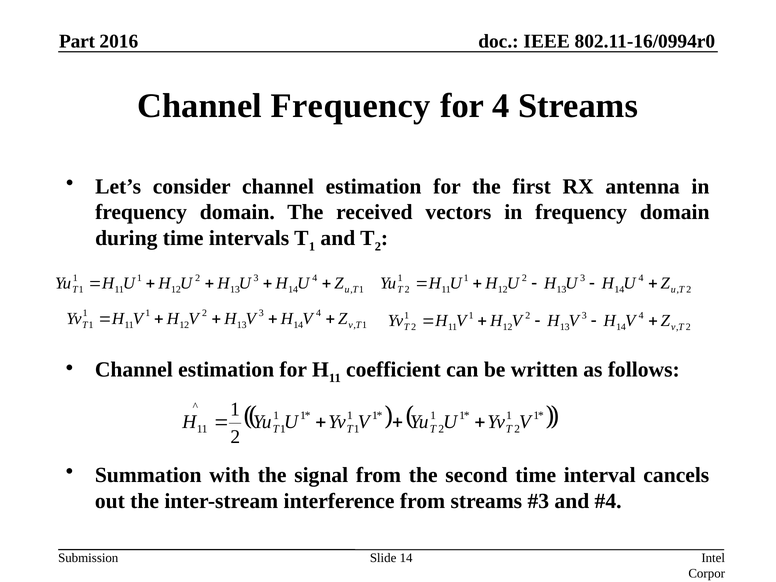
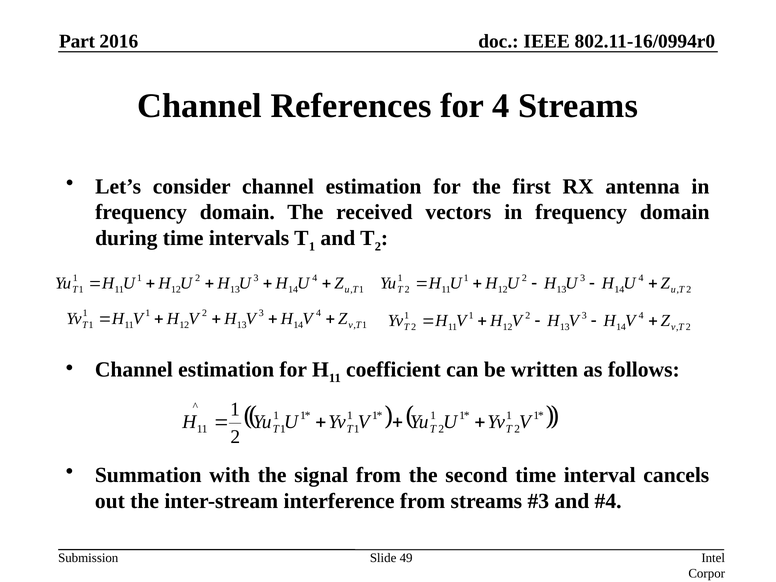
Channel Frequency: Frequency -> References (351, 106)
Slide 14: 14 -> 49 (406, 558)
